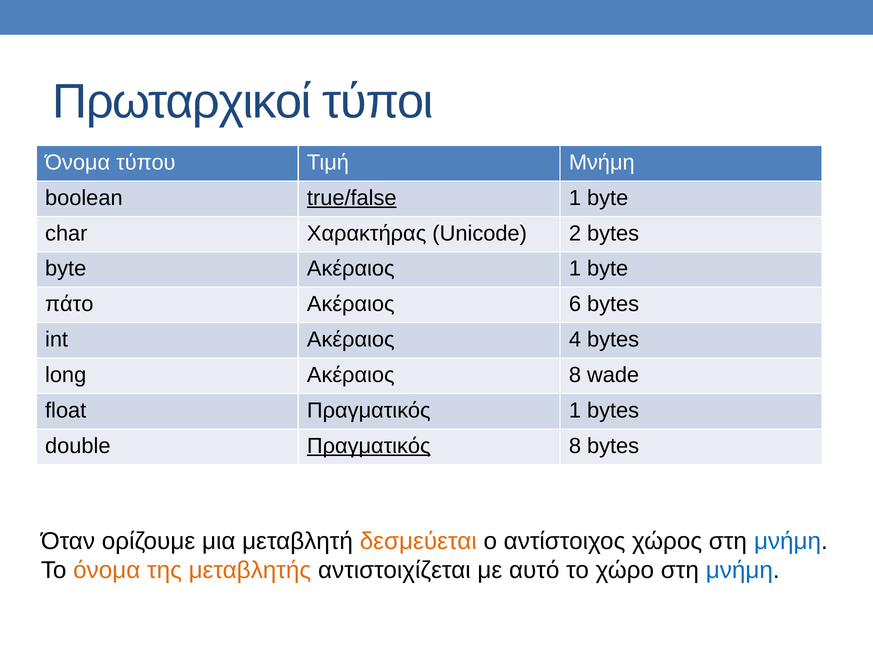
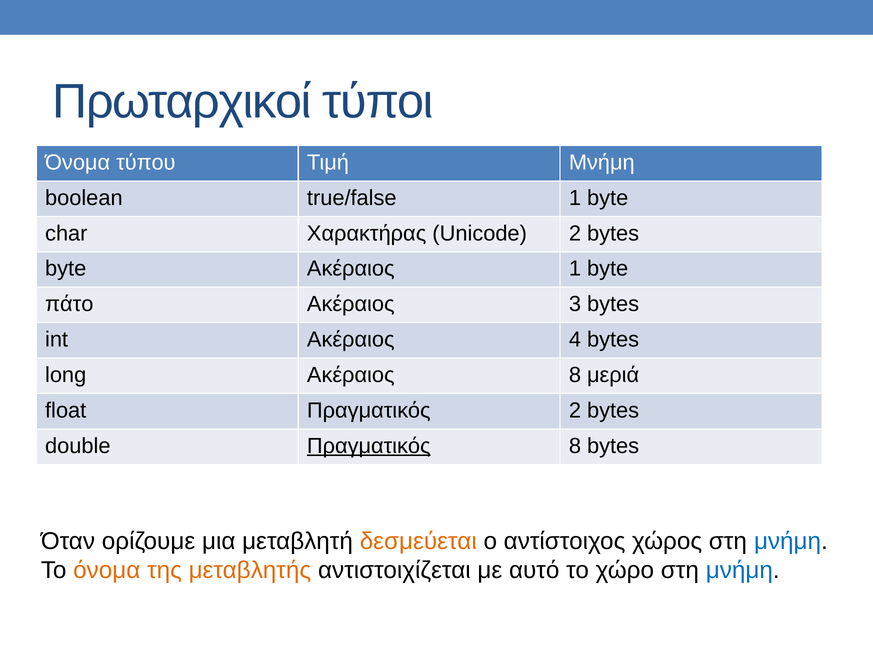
true/false underline: present -> none (352, 198)
6: 6 -> 3 (575, 304)
wade: wade -> μεριά (613, 375)
Πραγματικός 1: 1 -> 2 (575, 410)
